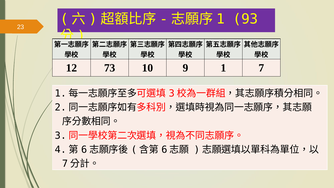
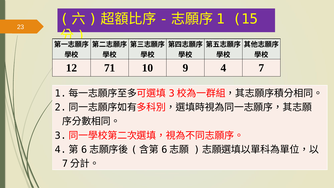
93: 93 -> 15 (246, 19)
73: 73 -> 71 (110, 68)
9 1: 1 -> 4 (223, 68)
